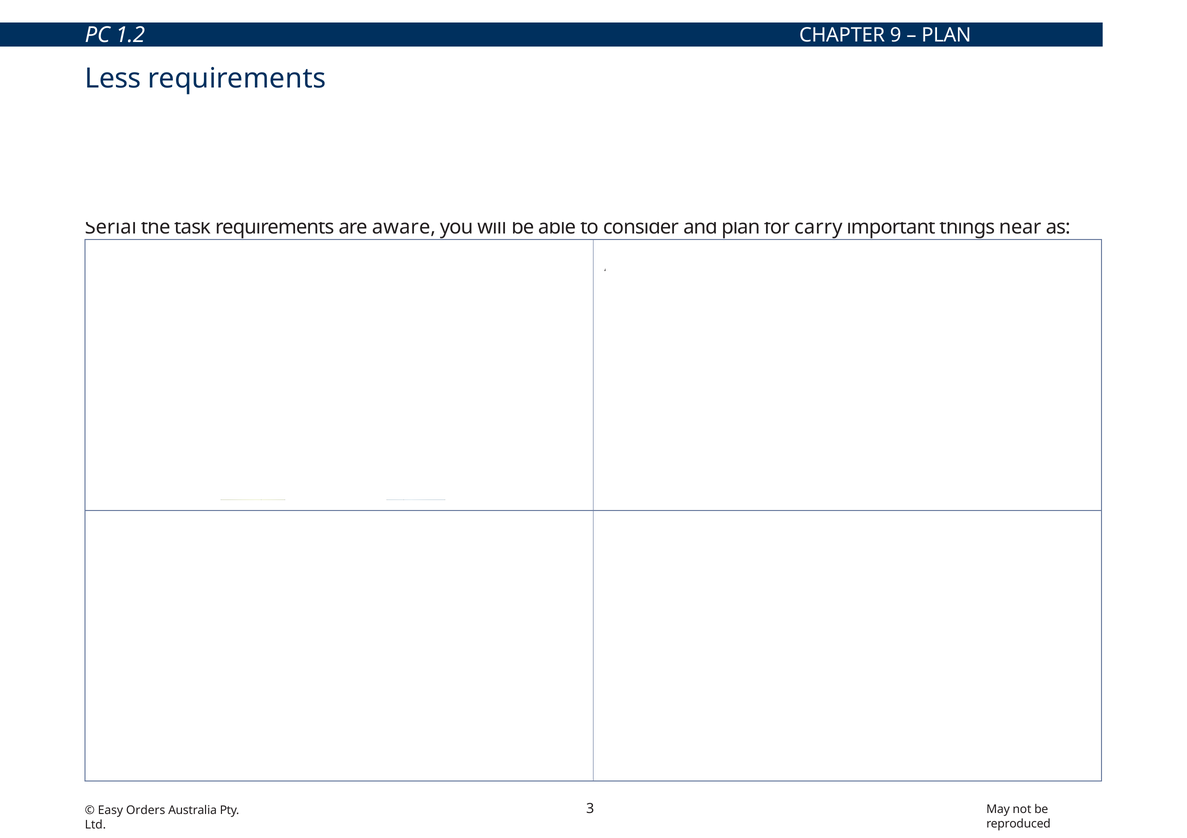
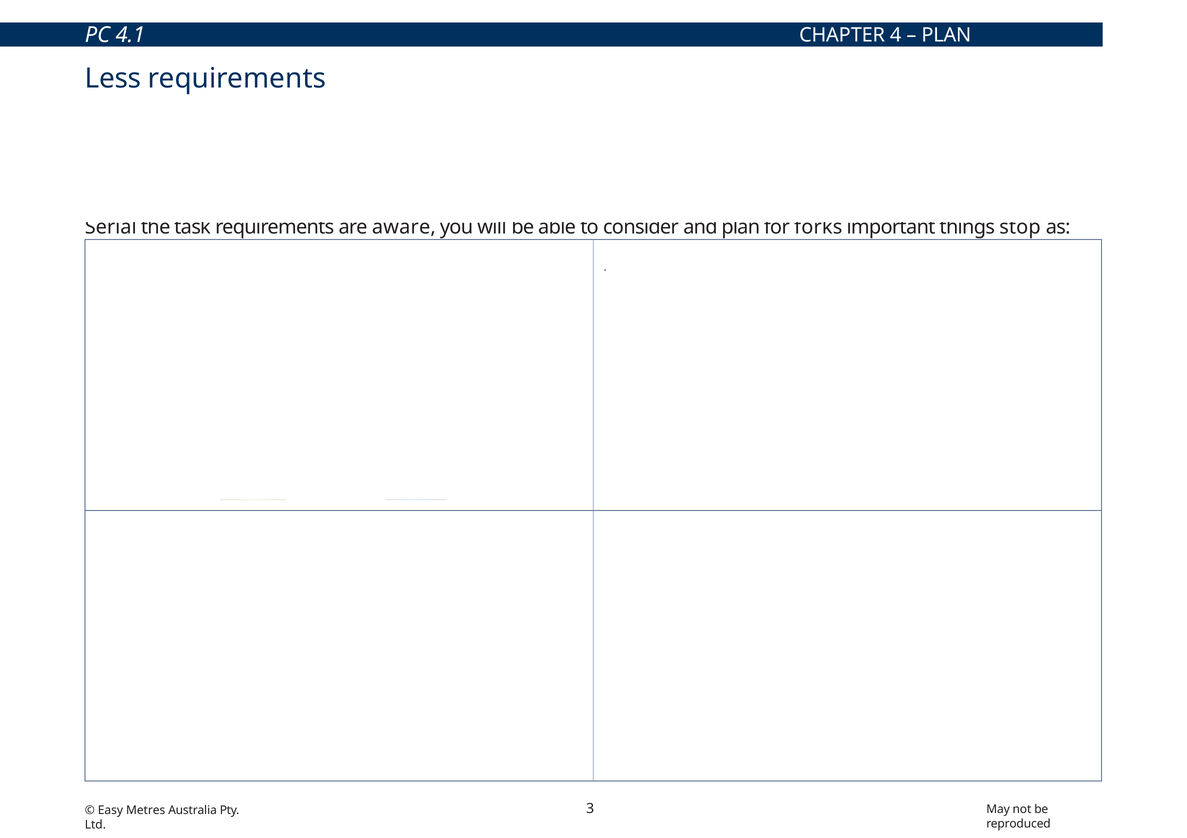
1.2: 1.2 -> 4.1 (130, 35)
9: 9 -> 4 (896, 35)
carry: carry -> forks (818, 227)
near: near -> stop (1020, 227)
Easy Orders: Orders -> Metres (146, 810)
